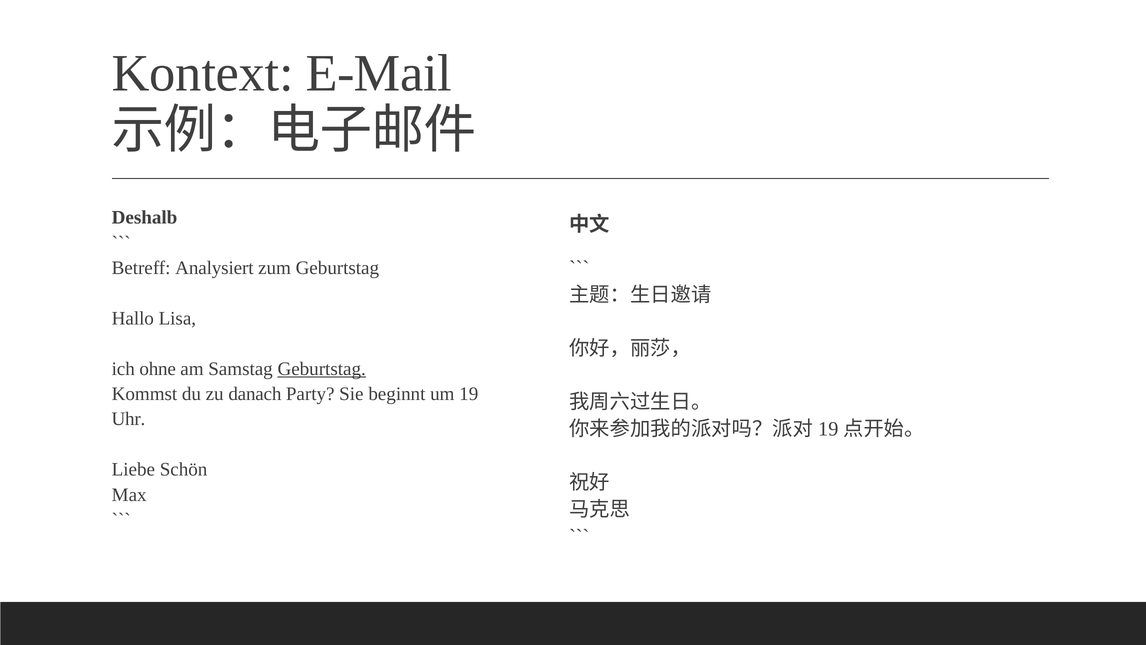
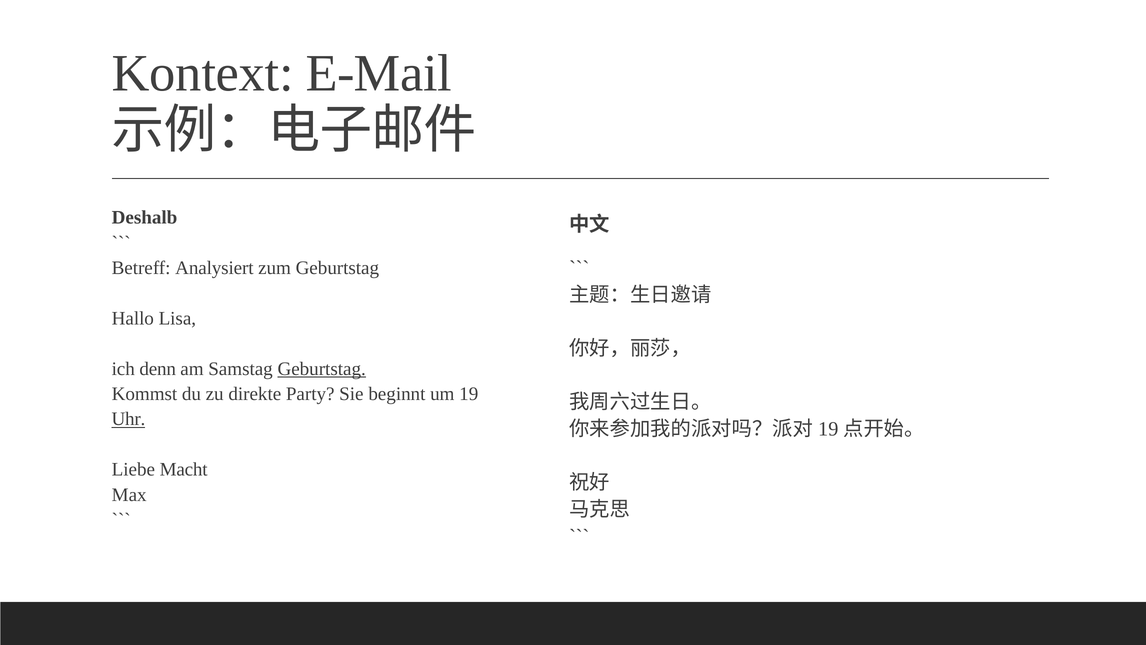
ohne: ohne -> denn (158, 369)
danach: danach -> direkte (255, 394)
Uhr underline: none -> present (128, 419)
Schön: Schön -> Macht (184, 469)
